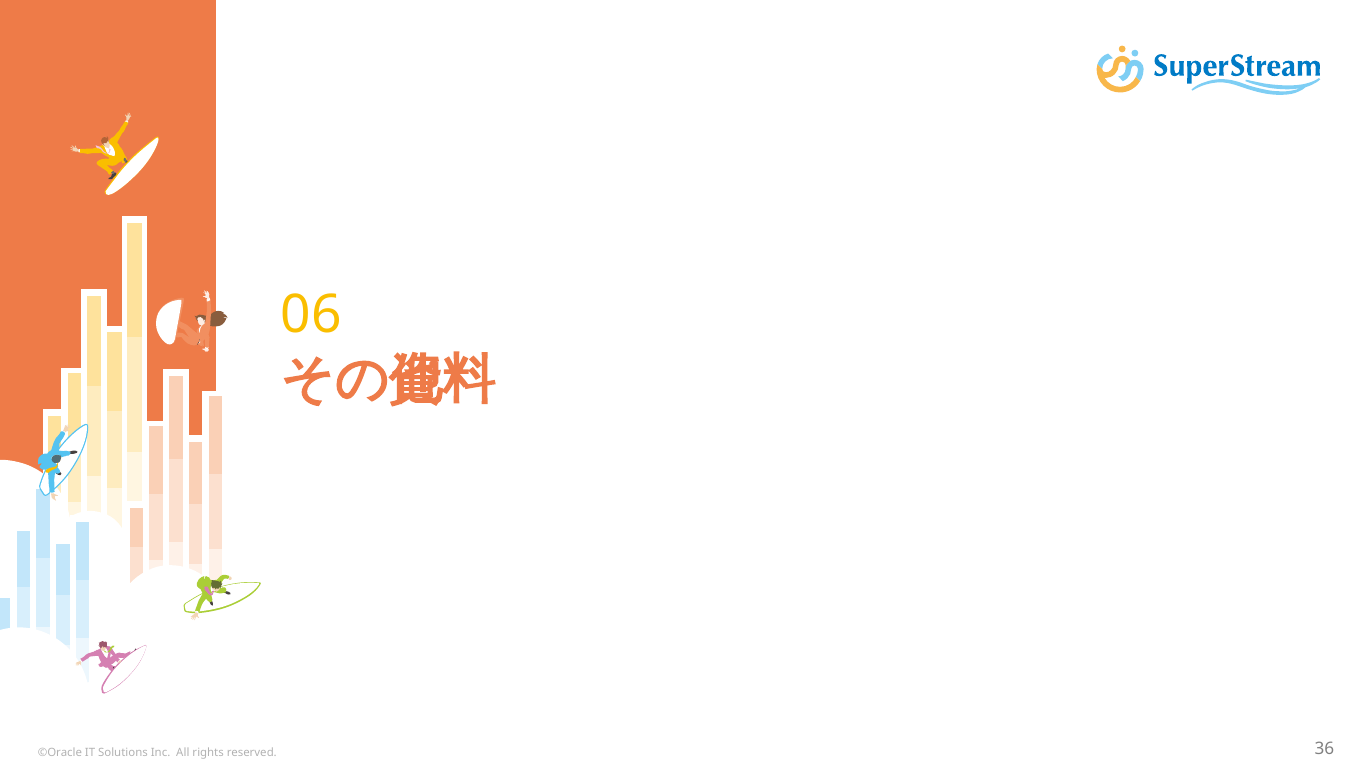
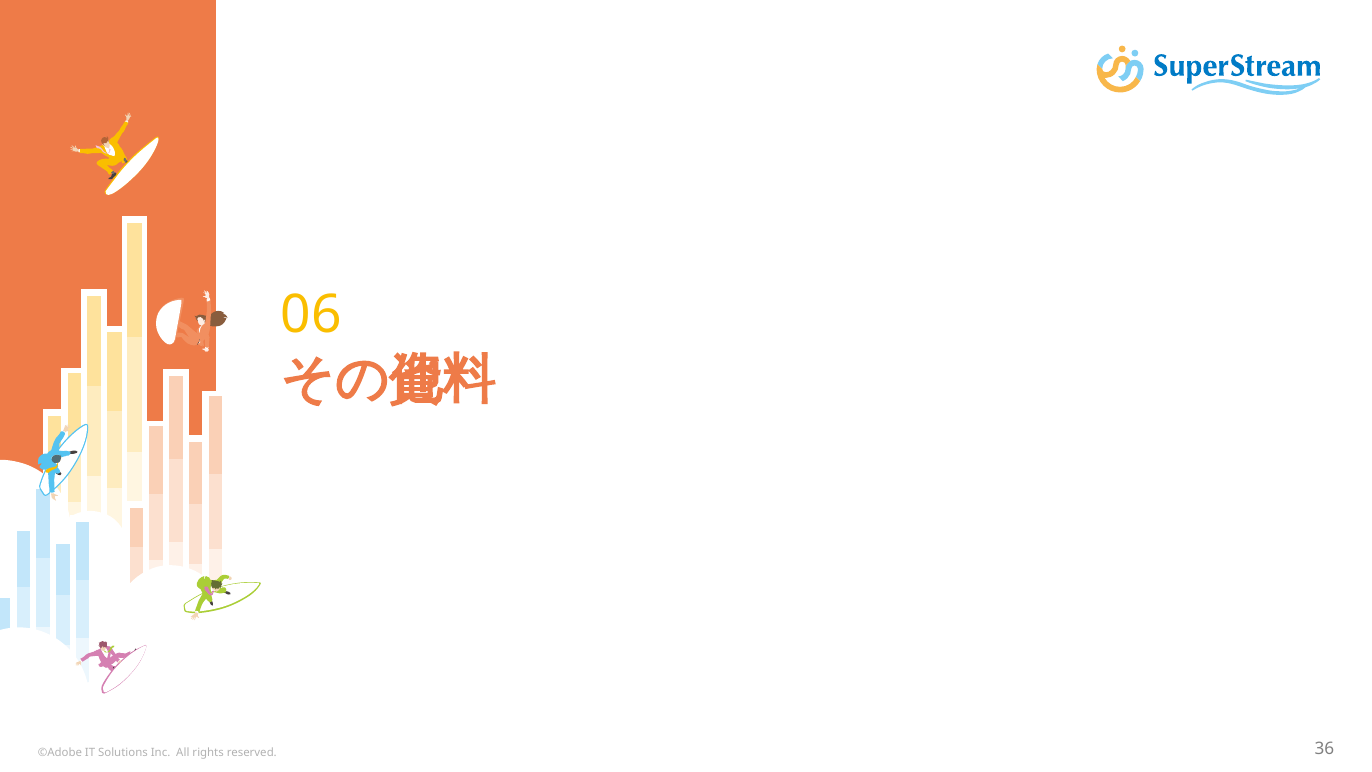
©Oracle: ©Oracle -> ©Adobe (60, 752)
